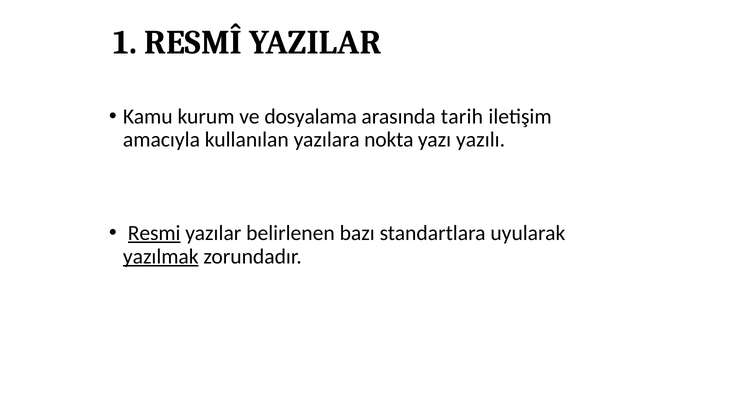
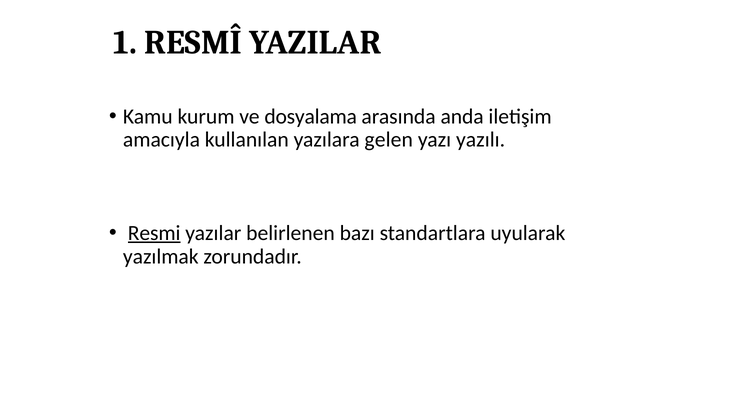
tarih: tarih -> anda (462, 116)
nokta: nokta -> gelen (389, 140)
yazılmak underline: present -> none (161, 256)
